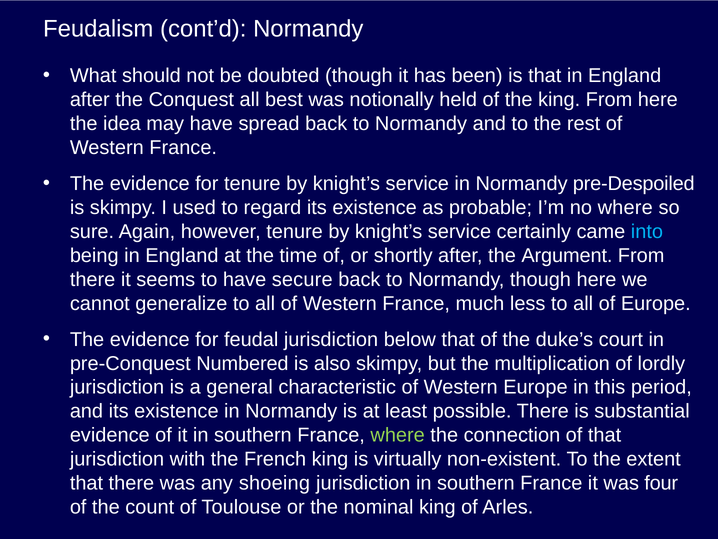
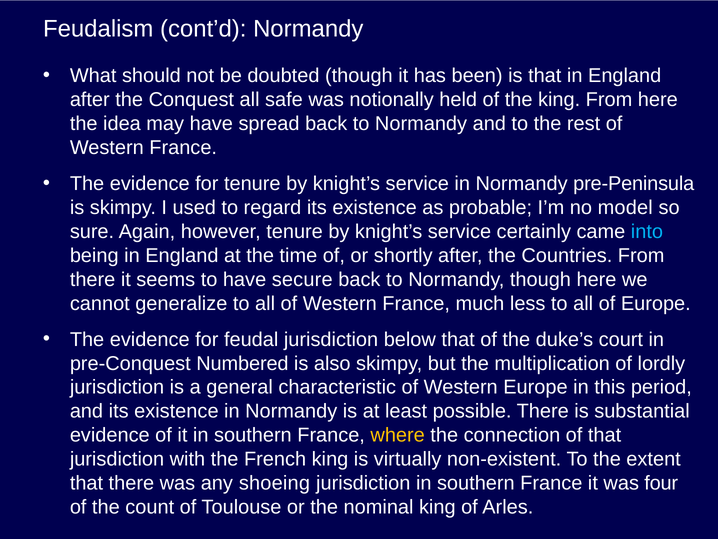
best: best -> safe (284, 100)
pre-Despoiled: pre-Despoiled -> pre-Peninsula (634, 183)
no where: where -> model (625, 207)
Argument: Argument -> Countries (567, 255)
where colour: light green -> yellow (398, 435)
